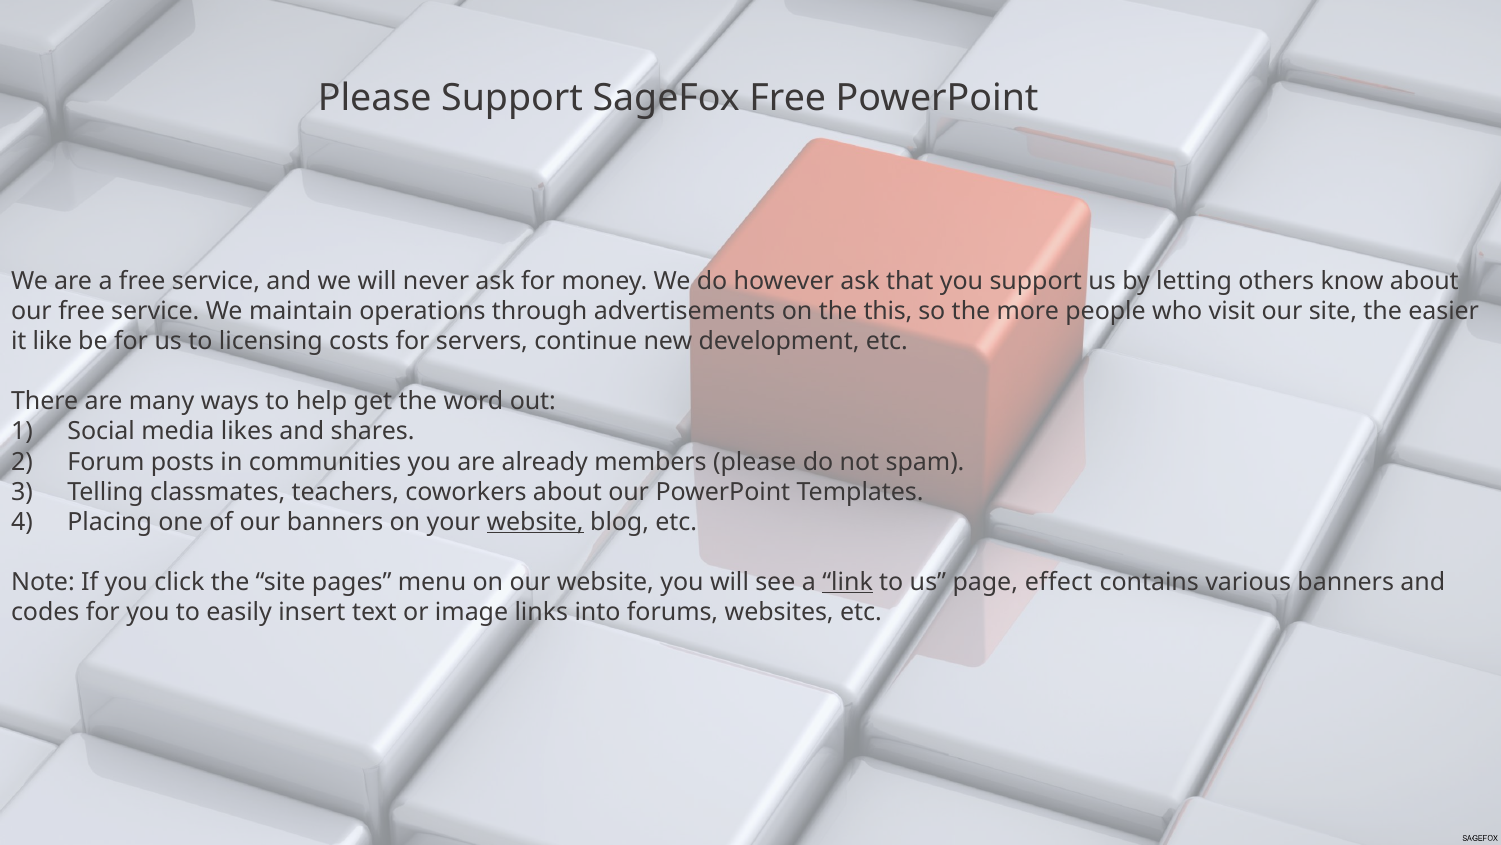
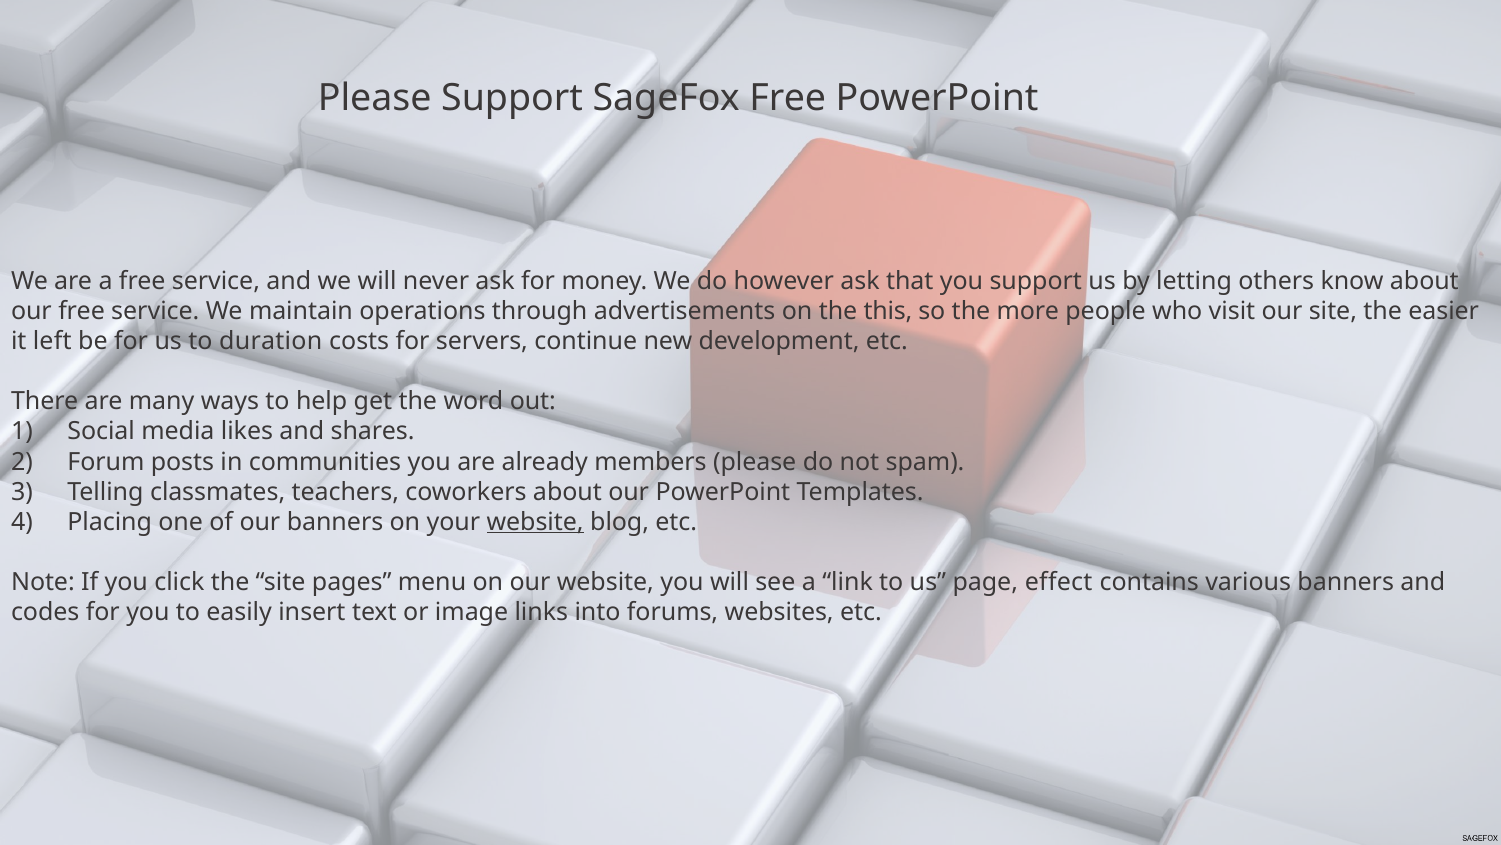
like: like -> left (52, 341)
licensing: licensing -> duration (271, 341)
link underline: present -> none (848, 581)
